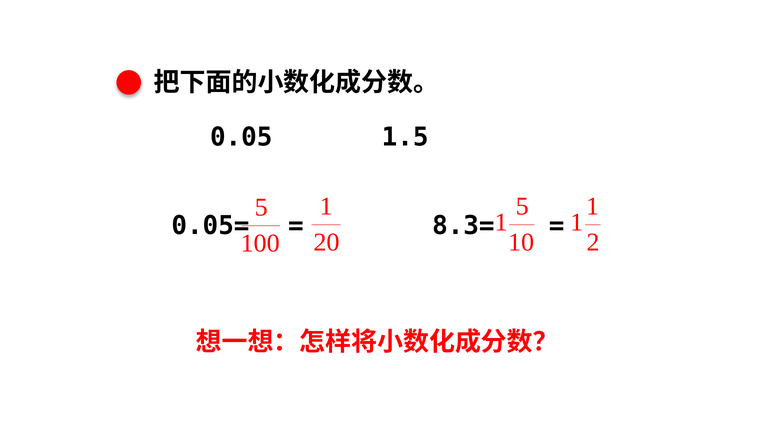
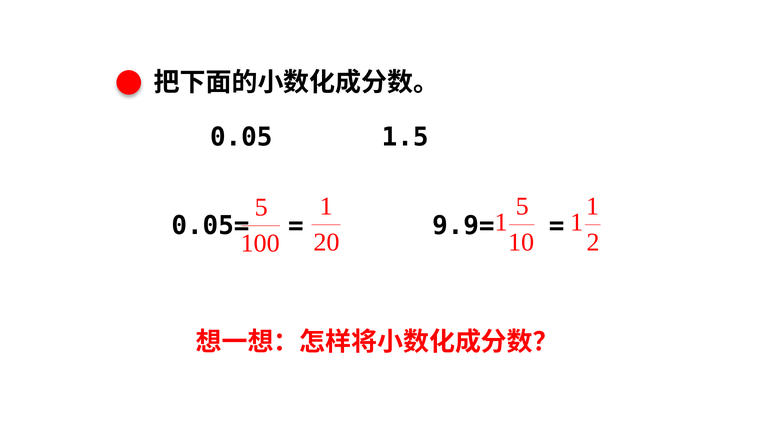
8.3=: 8.3= -> 9.9= (463, 225)
